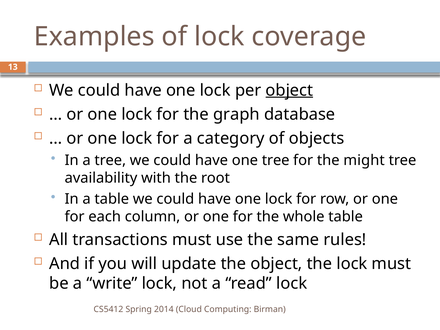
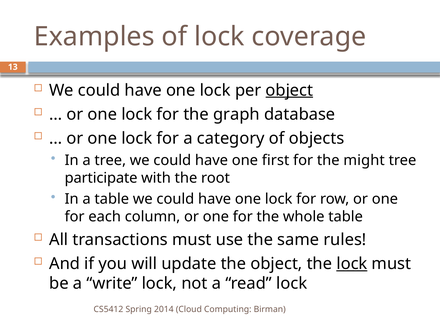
one tree: tree -> first (276, 160)
availability: availability -> participate (101, 178)
lock underline: none -> present (352, 264)
